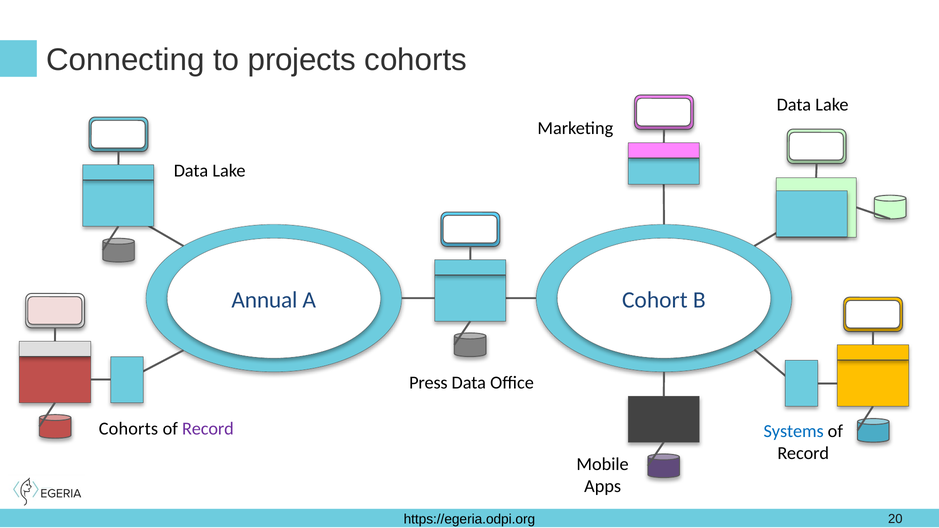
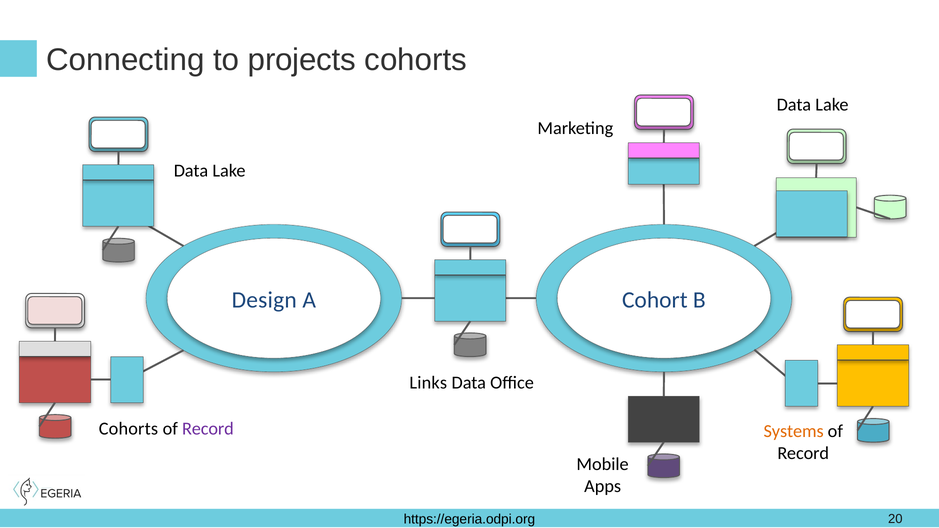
Annual: Annual -> Design (264, 300)
Press: Press -> Links (428, 383)
Systems colour: blue -> orange (794, 431)
